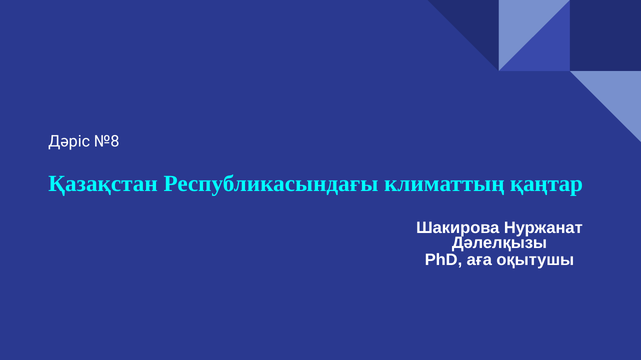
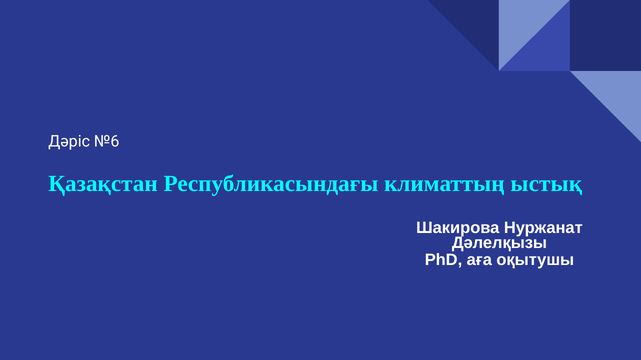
№8: №8 -> №6 (107, 142)
қаңтар: қаңтар -> ыстық (546, 184)
